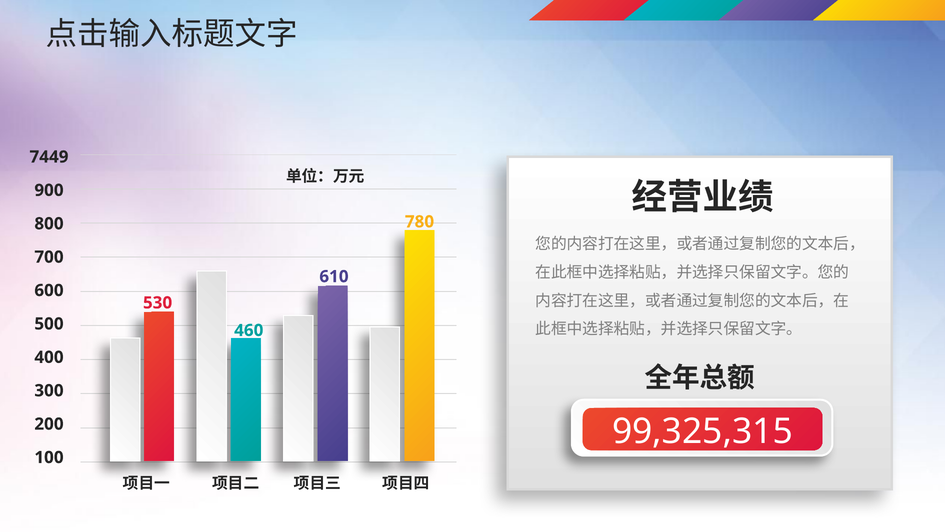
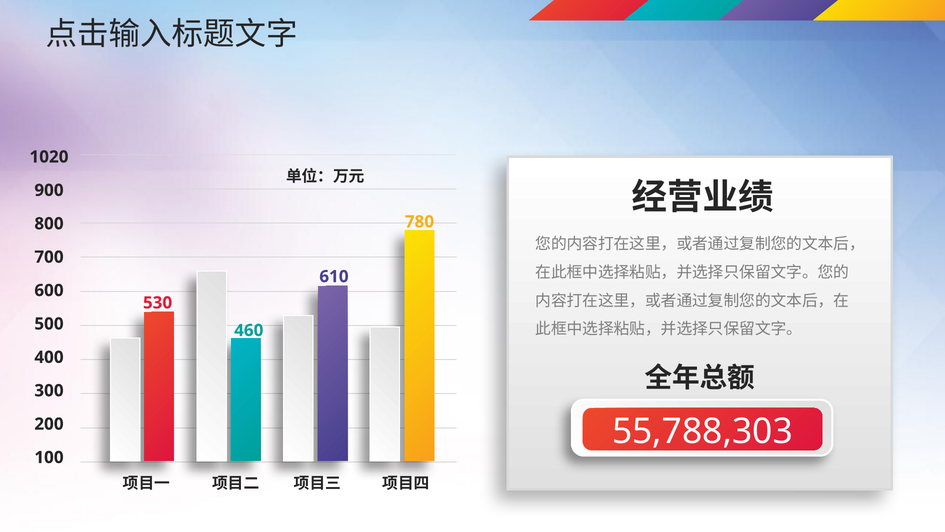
7449: 7449 -> 1020 (49, 157)
99,325,315: 99,325,315 -> 55,788,303 (702, 431)
